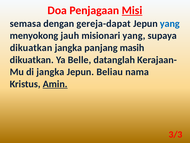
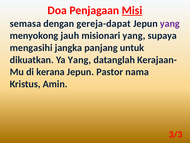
yang colour: blue -> purple (170, 24)
dikuatkan: dikuatkan -> mengasihi (31, 48)
masih: masih -> untuk (132, 48)
Ya Belle: Belle -> Yang (79, 60)
di jangka: jangka -> kerana (50, 72)
Beliau: Beliau -> Pastor (110, 72)
Amin underline: present -> none (55, 84)
